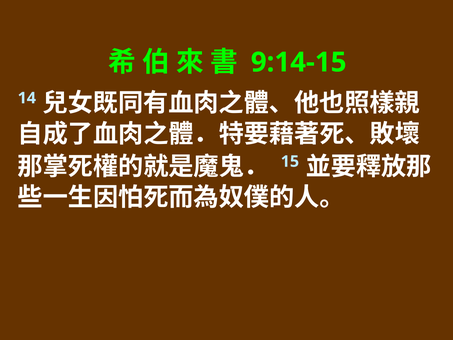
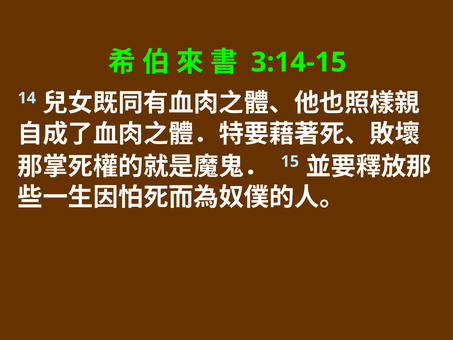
9:14-15: 9:14-15 -> 3:14-15 (299, 62)
